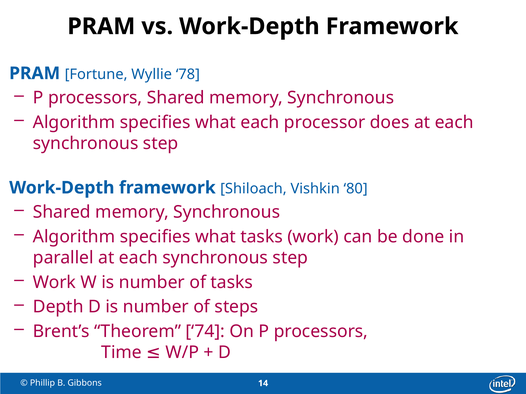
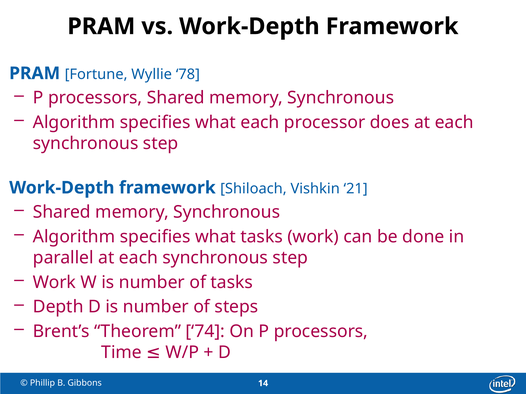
80: 80 -> 21 (356, 189)
